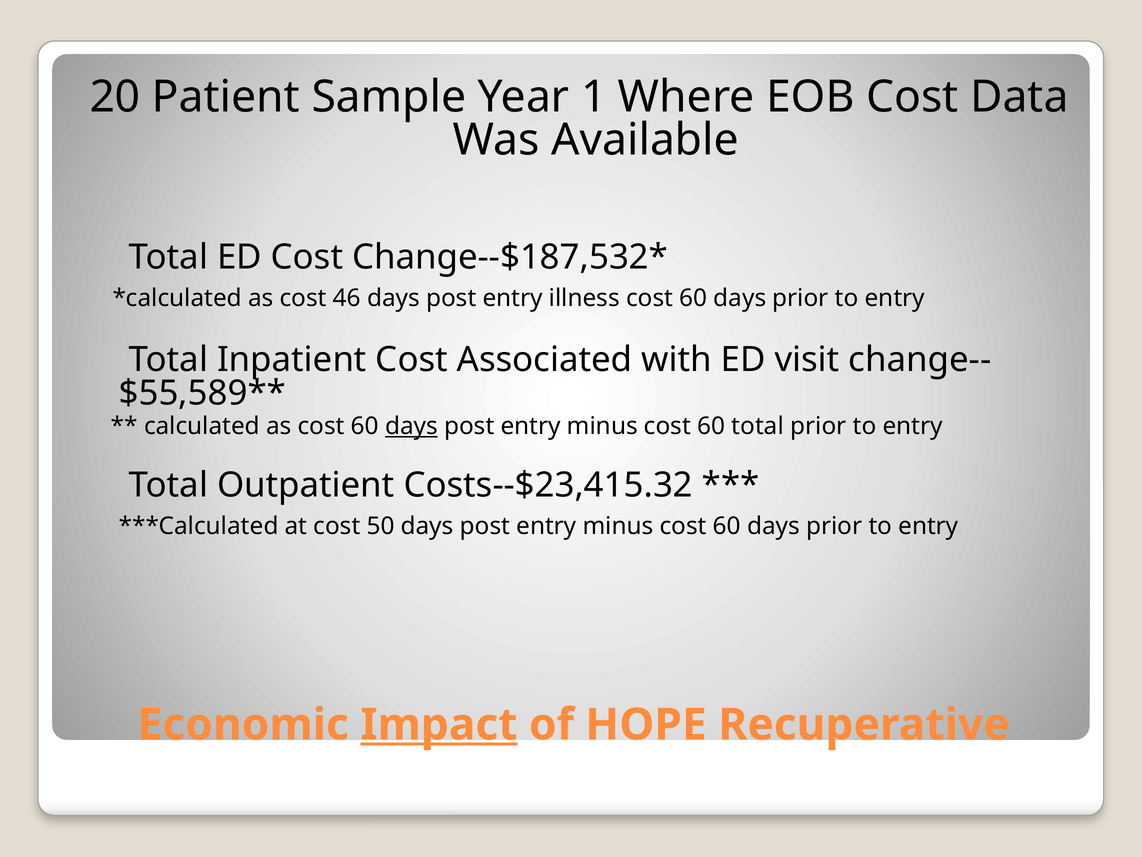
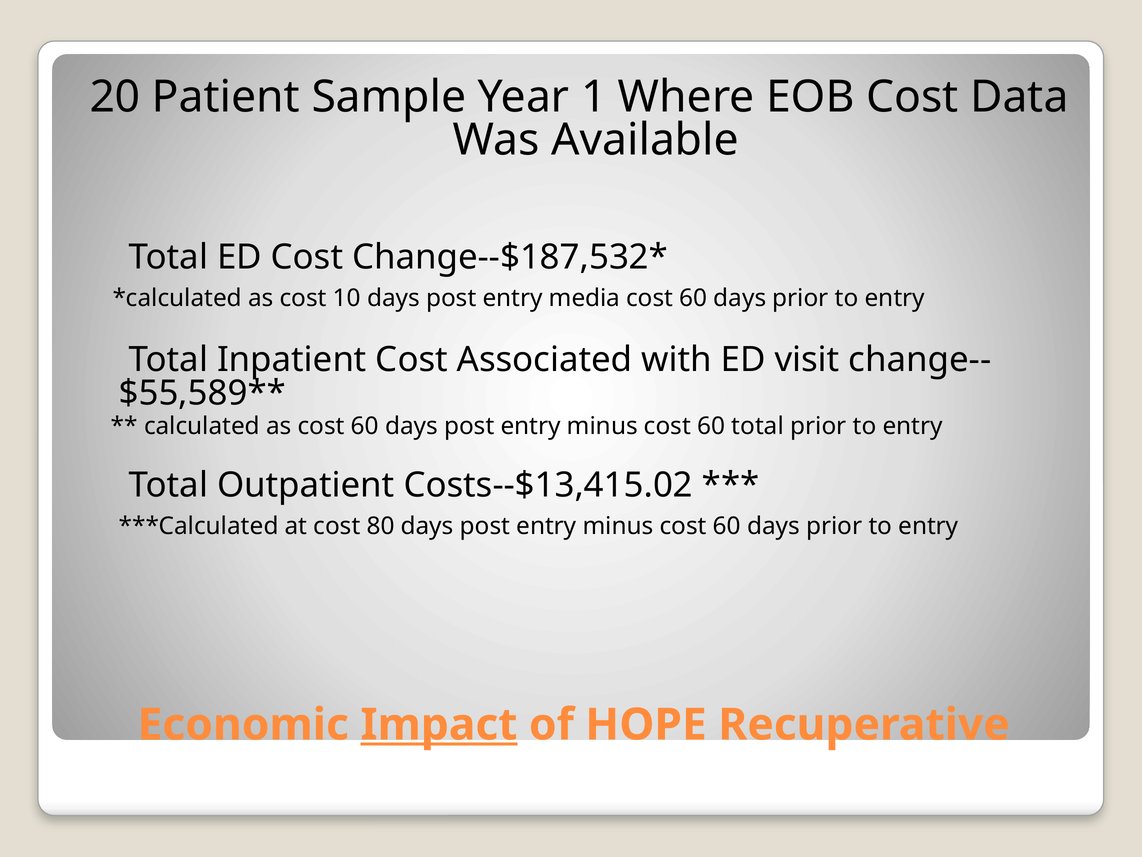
46: 46 -> 10 (347, 298)
illness: illness -> media (584, 298)
days underline: present -> none (411, 426)
Costs--$23,415.32: Costs--$23,415.32 -> Costs--$13,415.02 (548, 485)
50: 50 -> 80 (381, 526)
